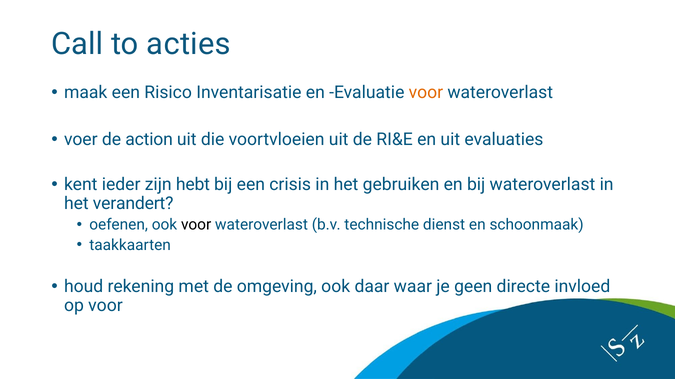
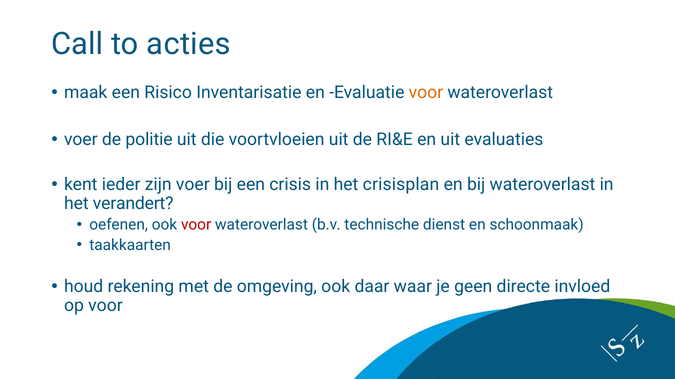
action: action -> politie (149, 140)
zijn hebt: hebt -> voer (193, 185)
gebruiken: gebruiken -> crisisplan (401, 185)
voor colour: black -> red (196, 225)
